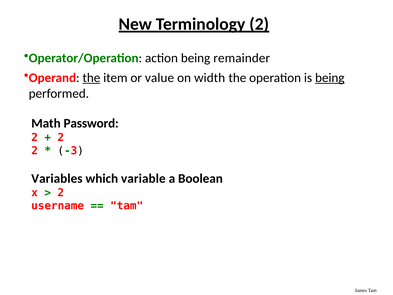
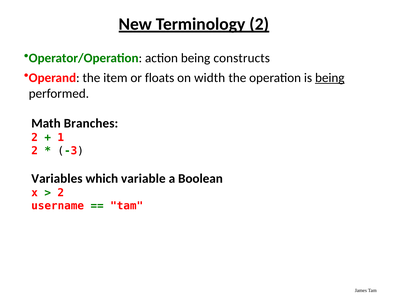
remainder: remainder -> constructs (242, 58)
the underline: present -> none (91, 78)
value: value -> floats (160, 78)
Password: Password -> Branches (91, 123)
2: 2 -> 1 (61, 138)
